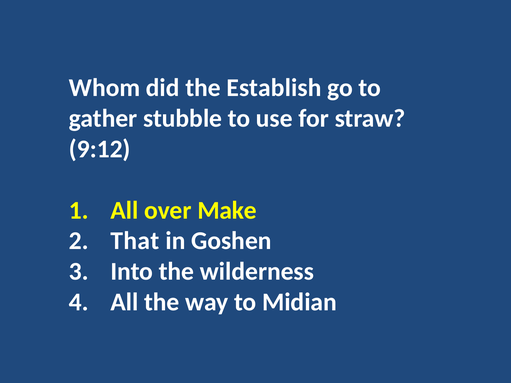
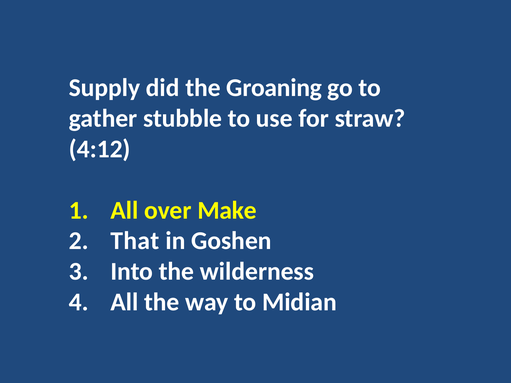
Whom: Whom -> Supply (105, 88)
Establish: Establish -> Groaning (274, 88)
9:12: 9:12 -> 4:12 (100, 149)
